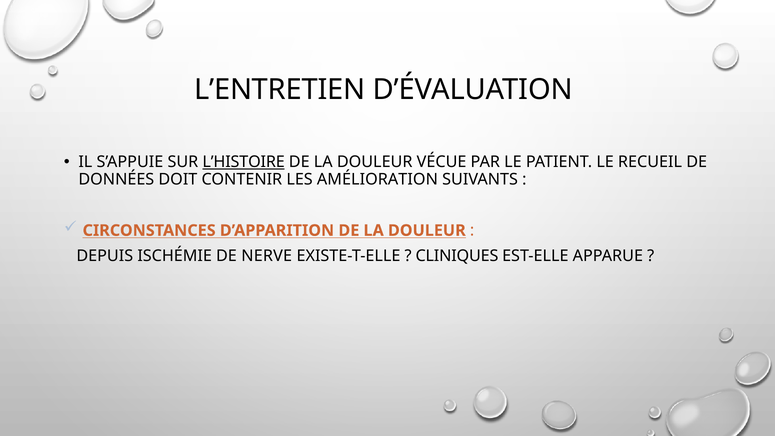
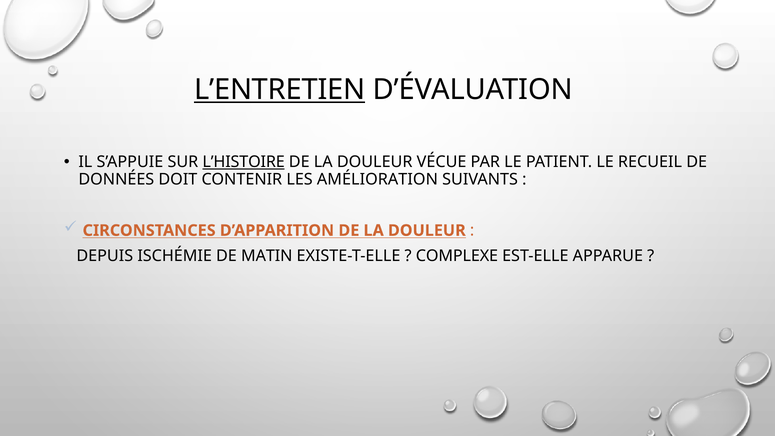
L’ENTRETIEN underline: none -> present (280, 90)
NERVE: NERVE -> MATIN (267, 256)
CLINIQUES: CLINIQUES -> COMPLEXE (457, 256)
